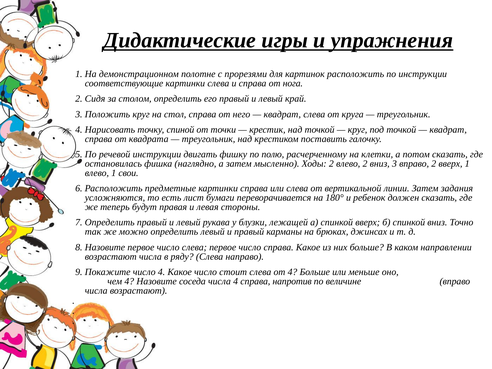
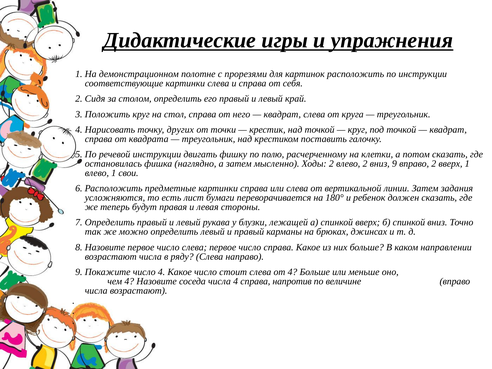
нога: нога -> себя (293, 83)
спиной: спиной -> других (180, 130)
вниз 3: 3 -> 9 (394, 164)
